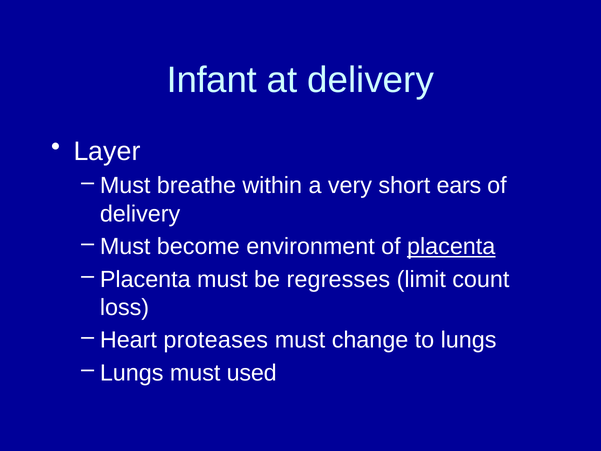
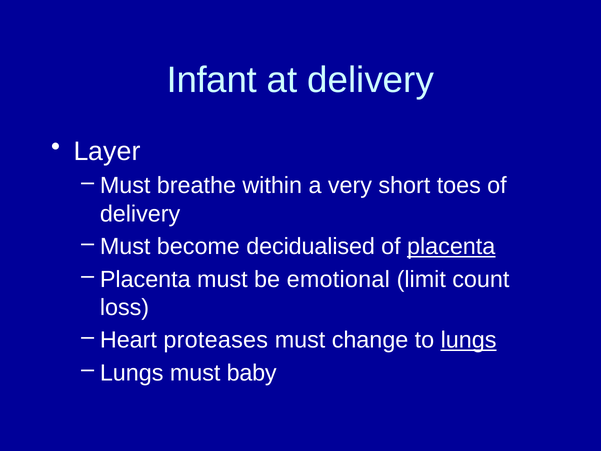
ears: ears -> toes (459, 186)
environment: environment -> decidualised (311, 246)
regresses: regresses -> emotional (338, 279)
lungs underline: none -> present (469, 340)
used: used -> baby (252, 373)
